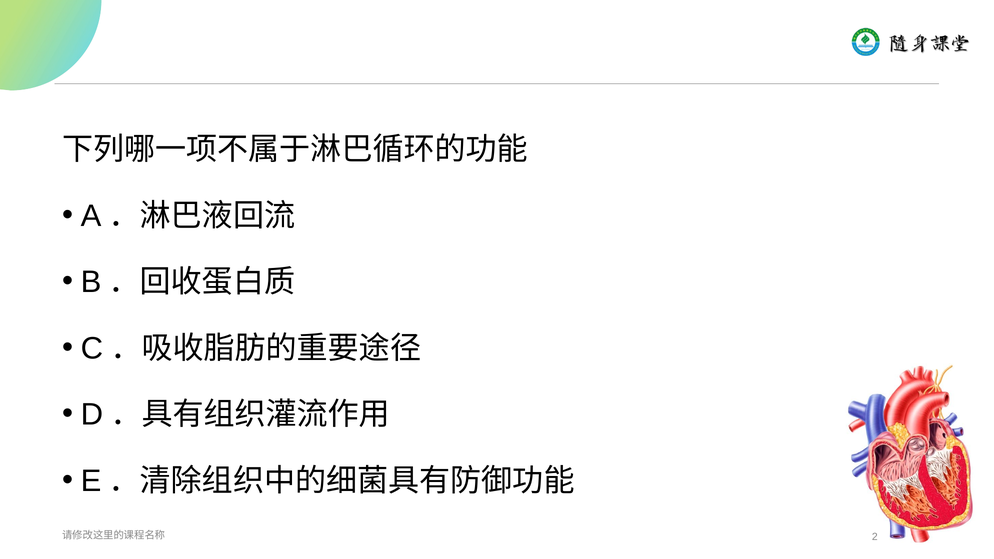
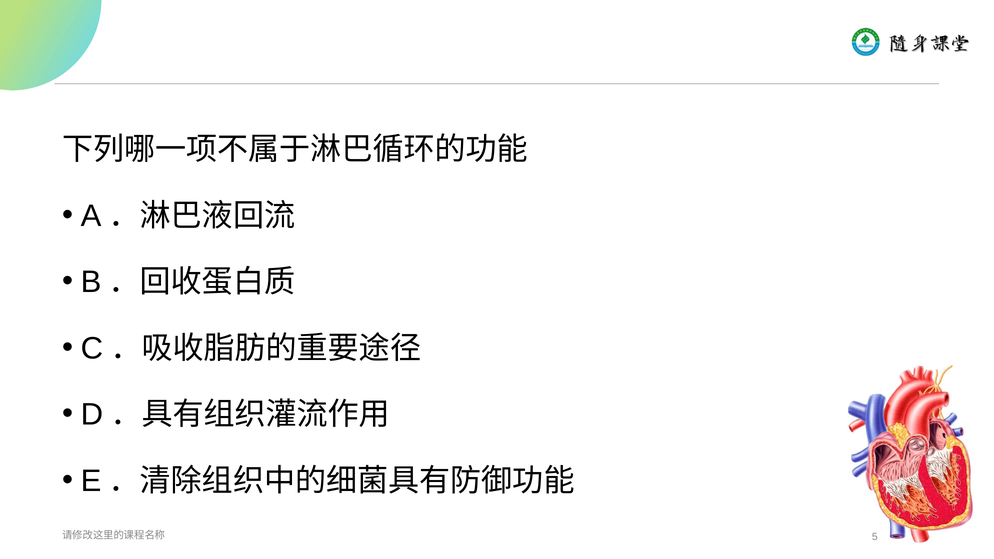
2: 2 -> 5 (875, 537)
